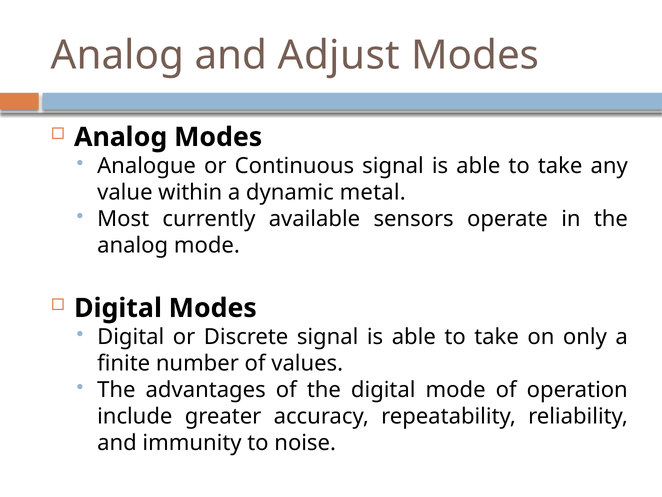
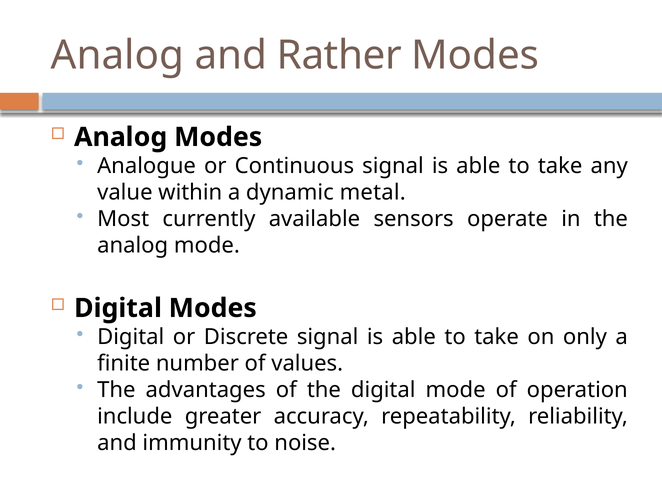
Adjust: Adjust -> Rather (339, 55)
